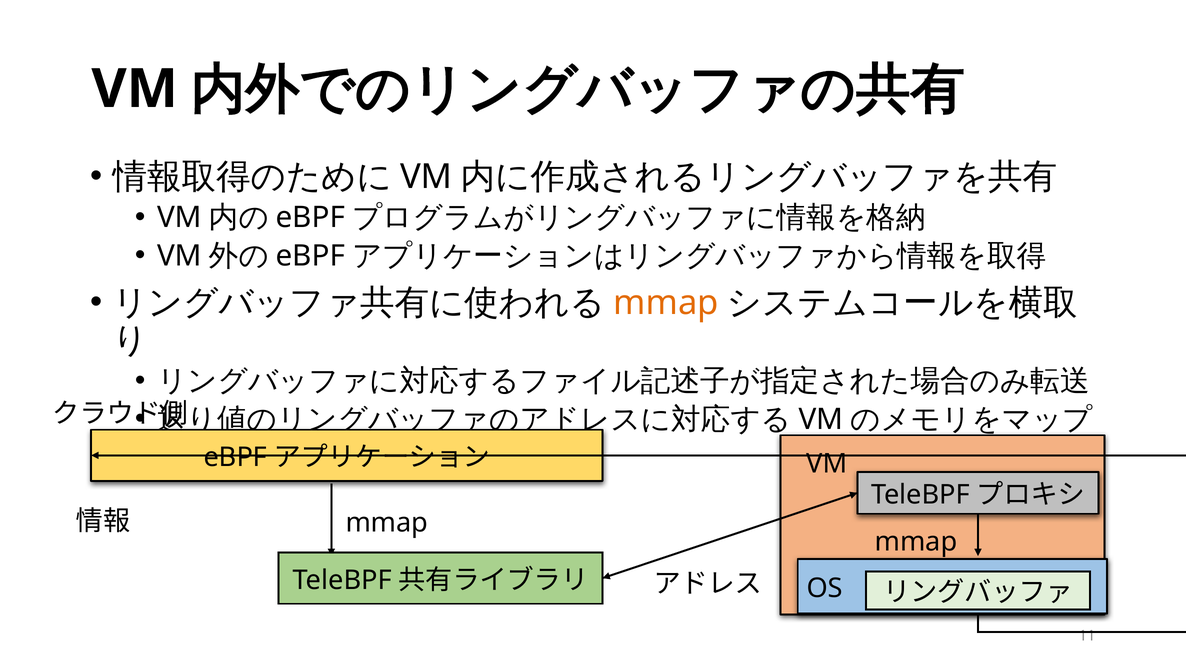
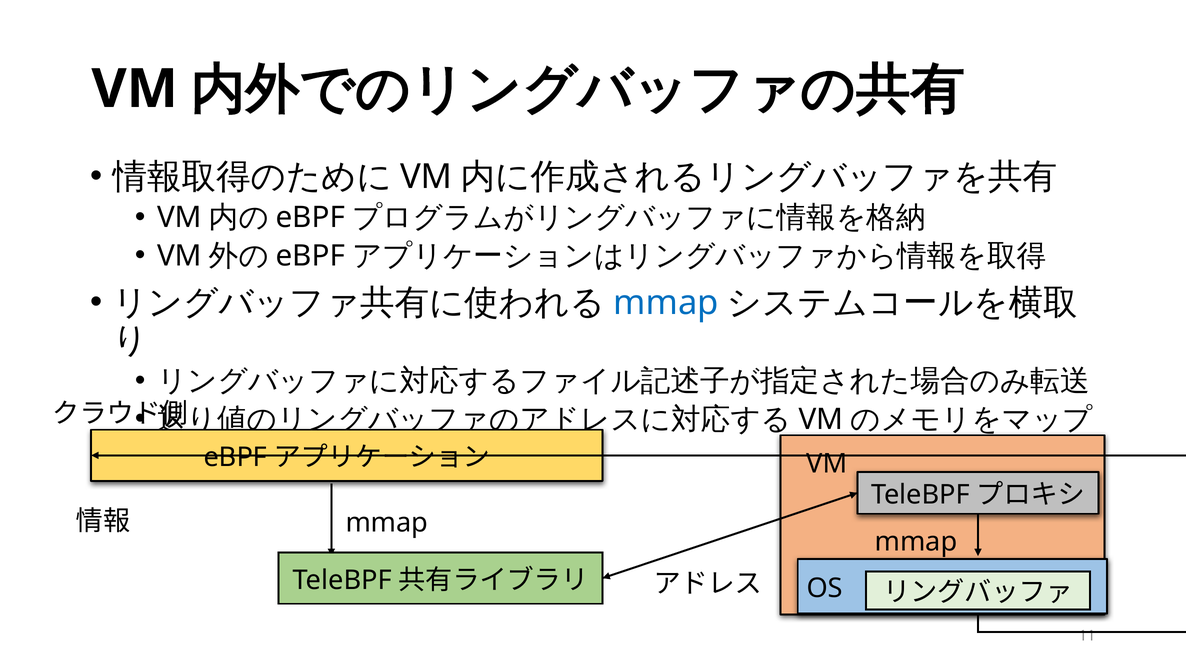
mmap colour: orange -> blue (666, 303)
